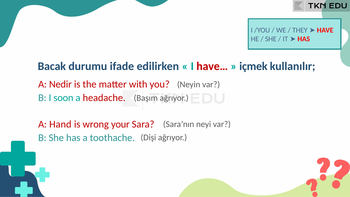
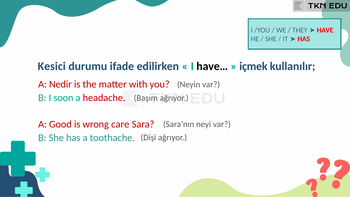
Bacak: Bacak -> Kesici (52, 66)
have… colour: red -> black (212, 66)
Hand: Hand -> Good (60, 124)
your: your -> care (120, 124)
